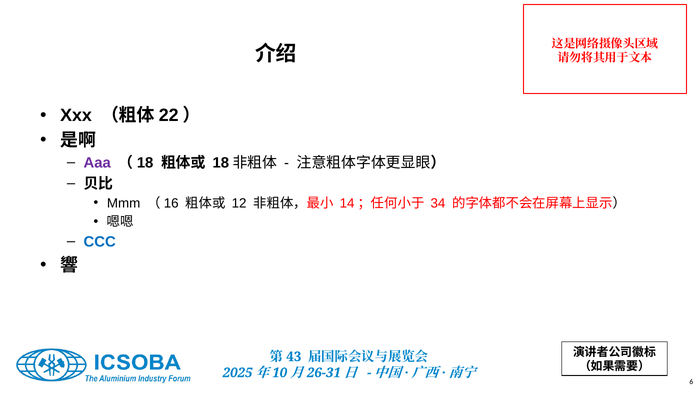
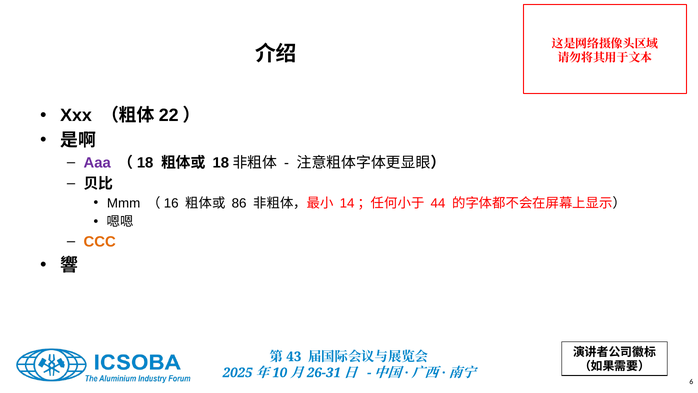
12: 12 -> 86 (239, 203)
34: 34 -> 44 (438, 203)
CCC colour: blue -> orange (100, 242)
